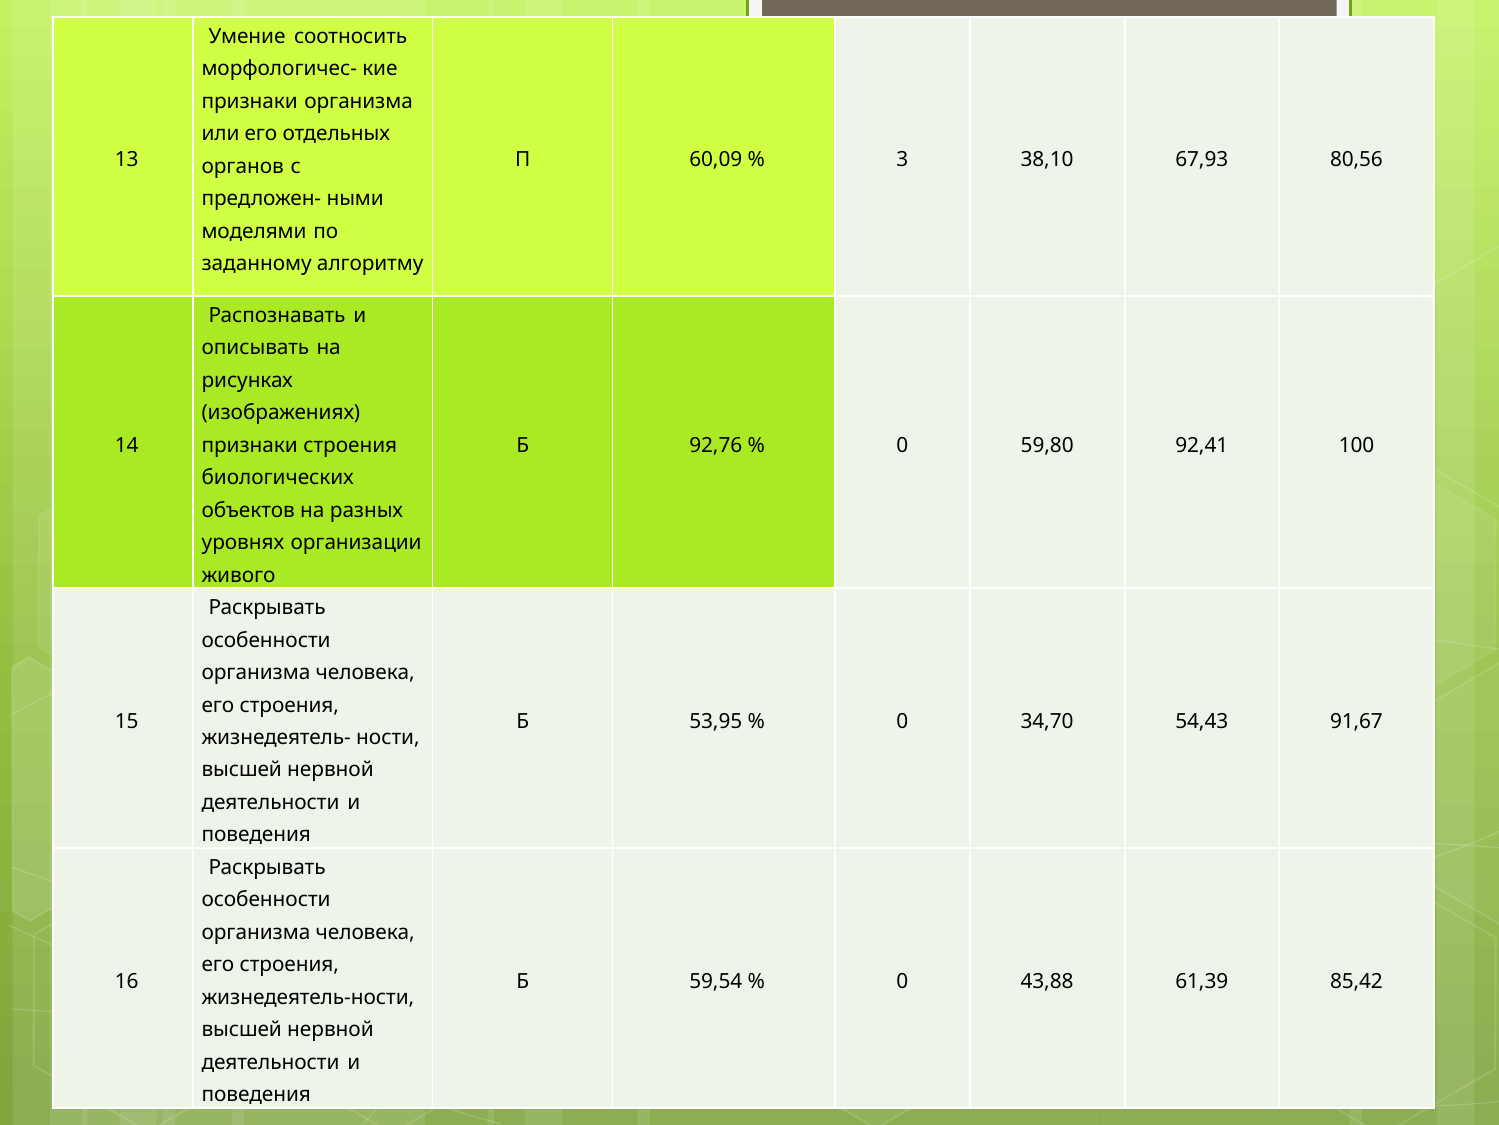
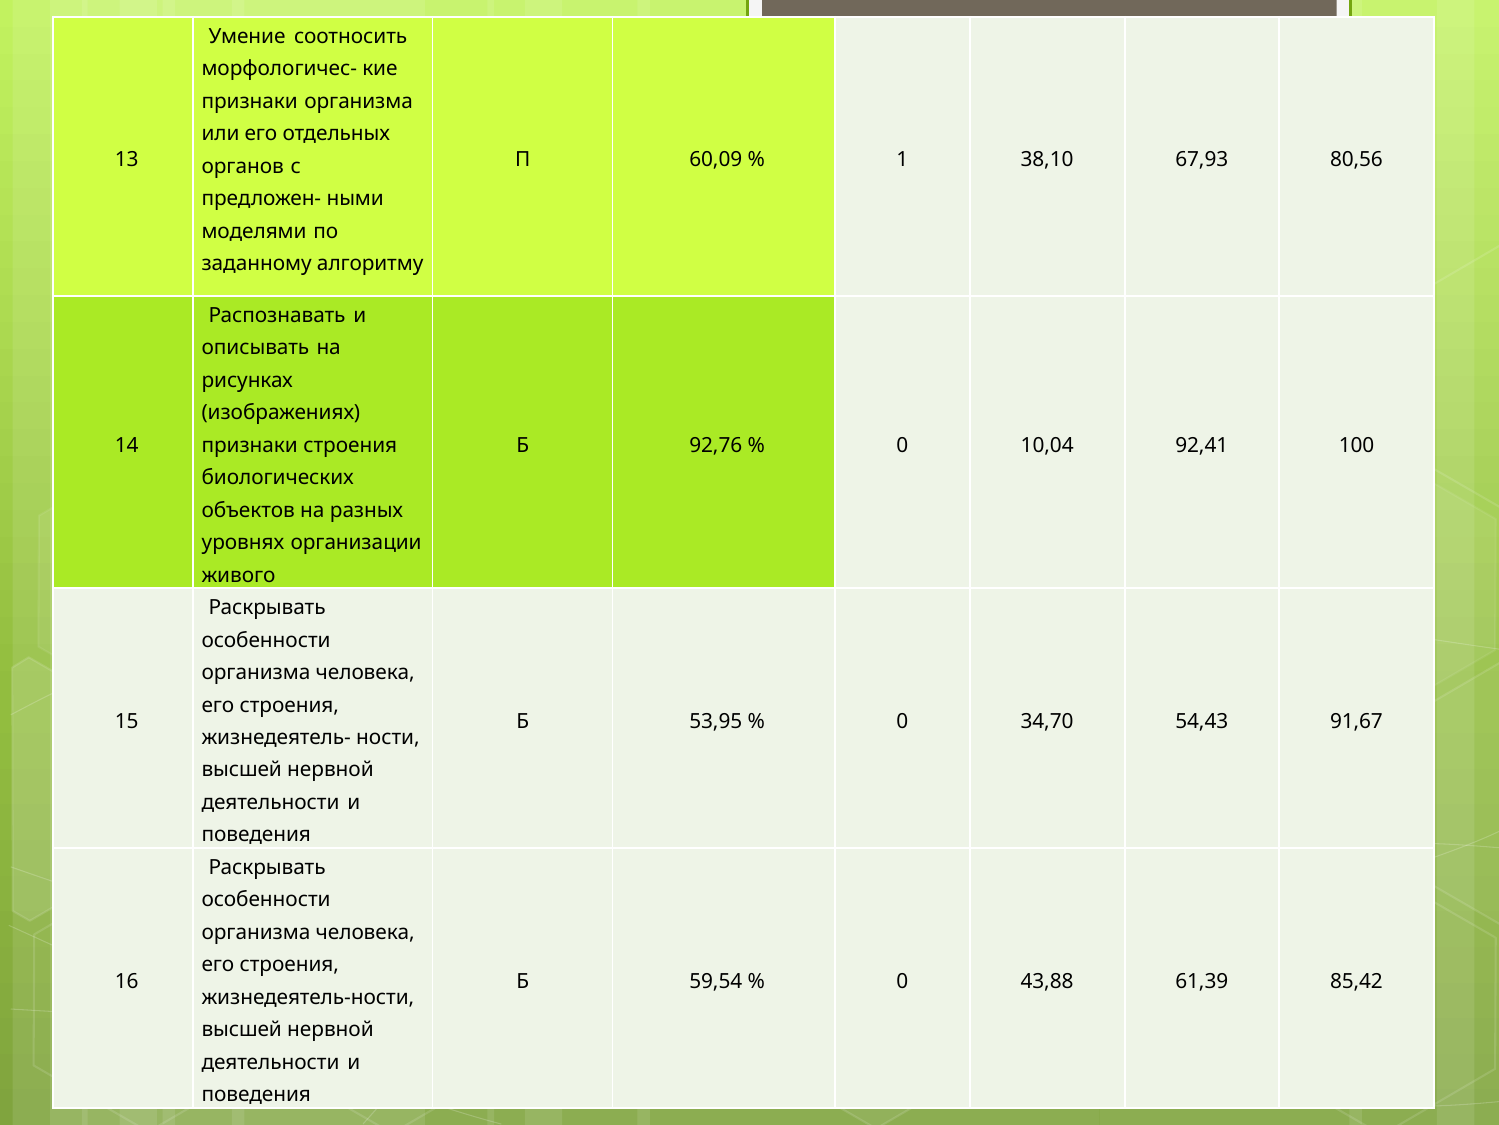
3: 3 -> 1 (902, 159)
59,80: 59,80 -> 10,04 (1047, 445)
